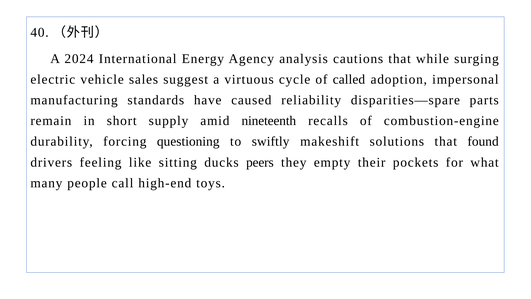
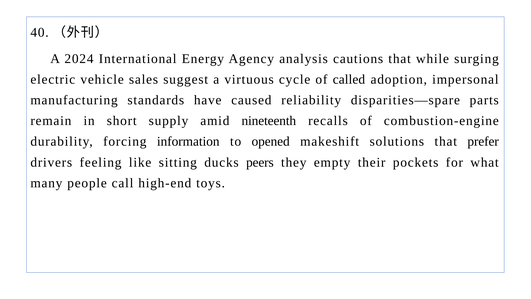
questioning: questioning -> information (188, 141)
swiftly: swiftly -> opened (271, 141)
found: found -> prefer (483, 141)
